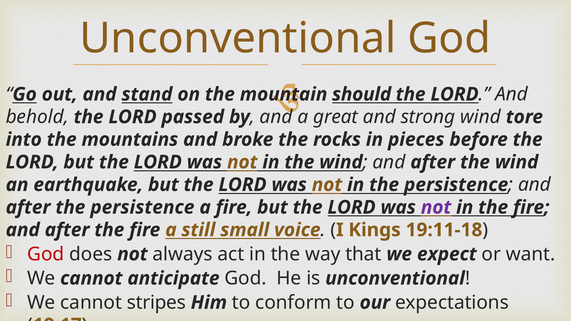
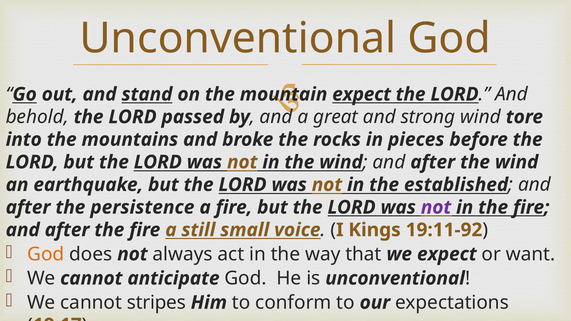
should: should -> expect (362, 94)
in the persistence: persistence -> established (456, 185)
19:11-18: 19:11-18 -> 19:11-92 (444, 230)
God colour: red -> orange (46, 254)
